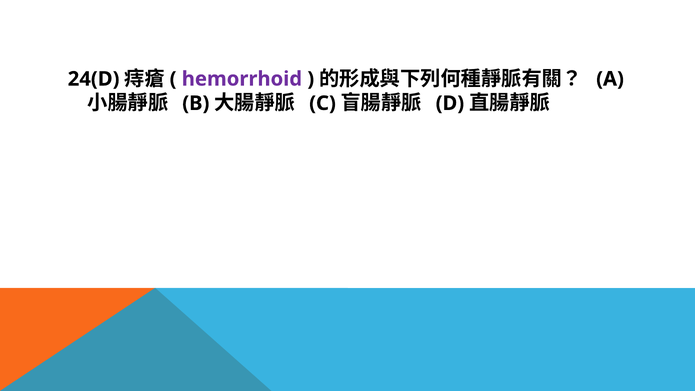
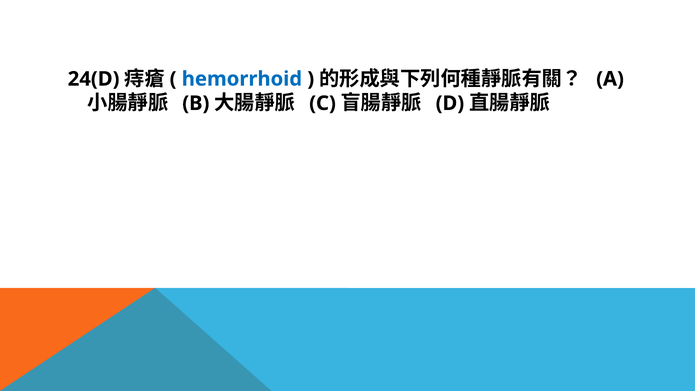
hemorrhoid colour: purple -> blue (242, 79)
